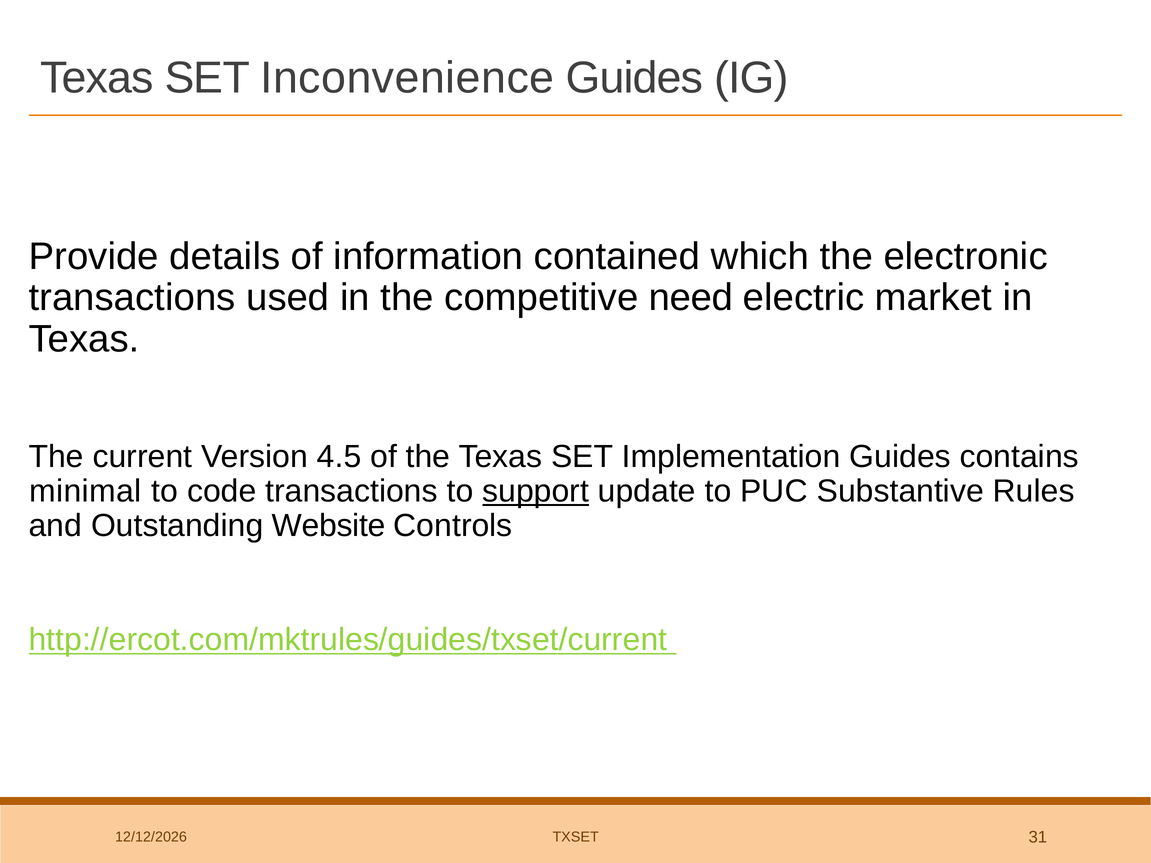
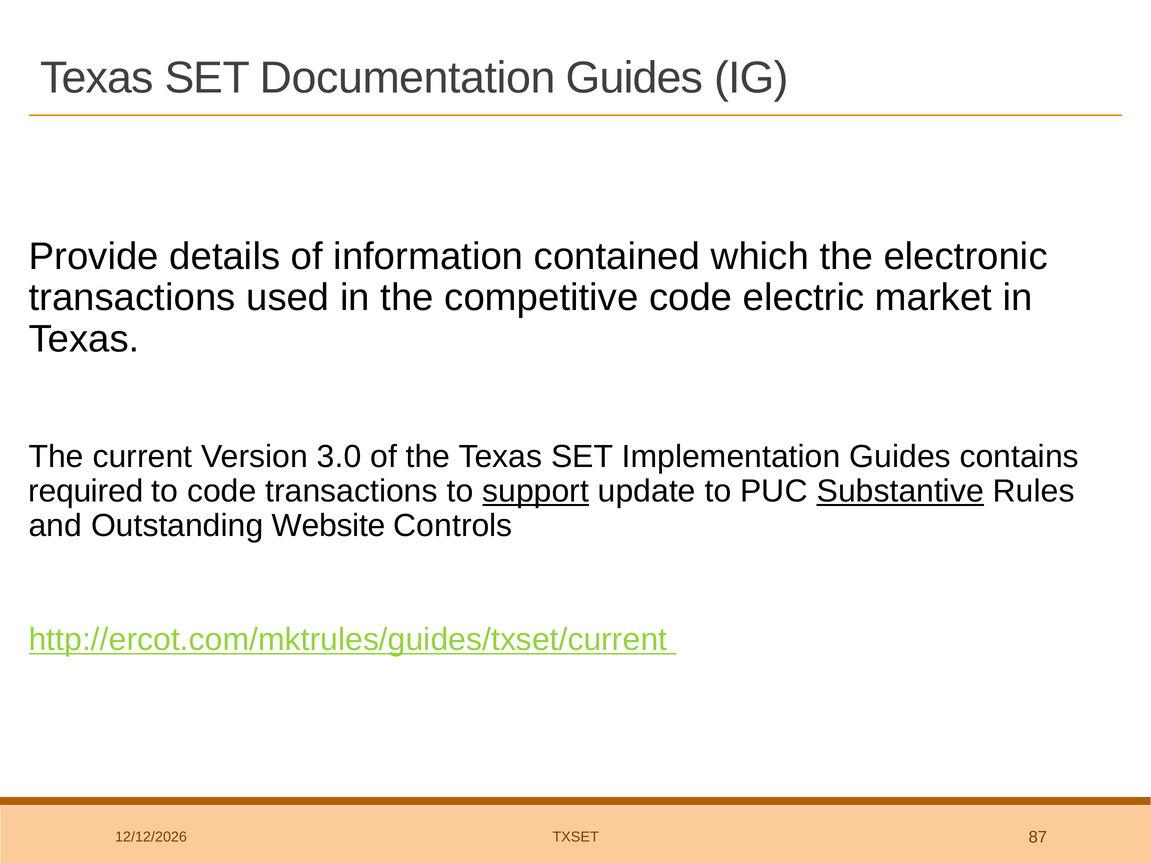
Inconvenience: Inconvenience -> Documentation (408, 78)
competitive need: need -> code (691, 298)
4.5: 4.5 -> 3.0 (339, 457)
minimal: minimal -> required (86, 491)
Substantive underline: none -> present (900, 491)
31: 31 -> 87 (1038, 837)
